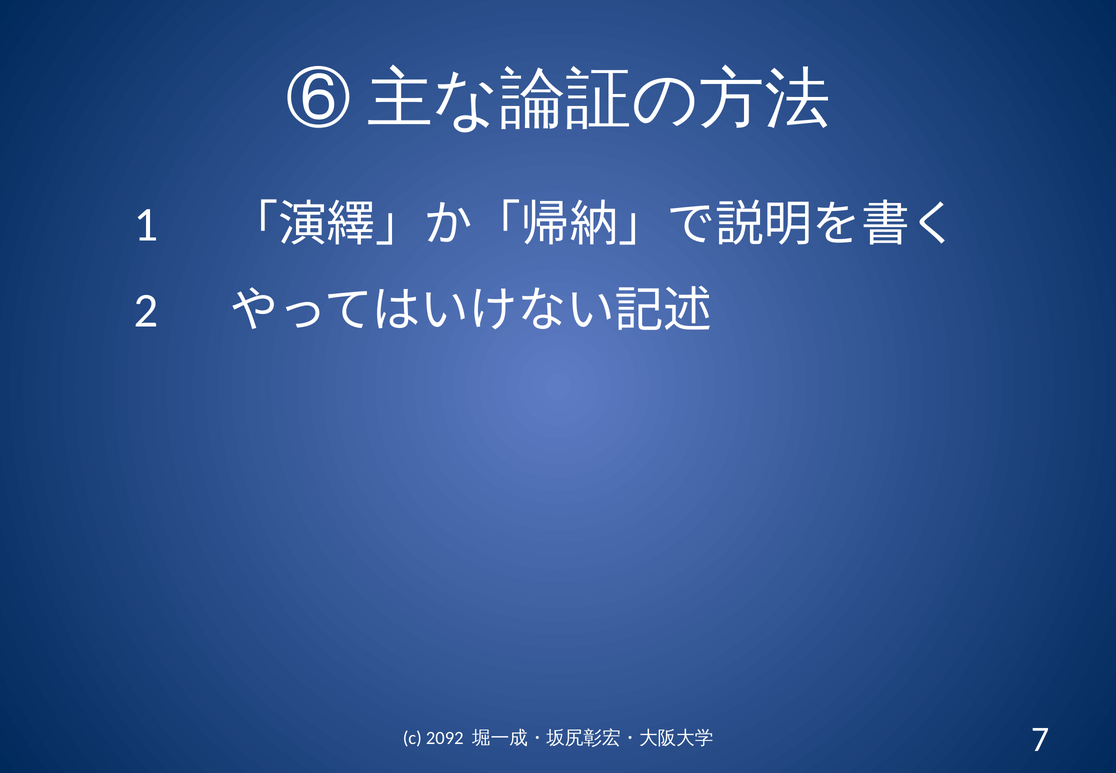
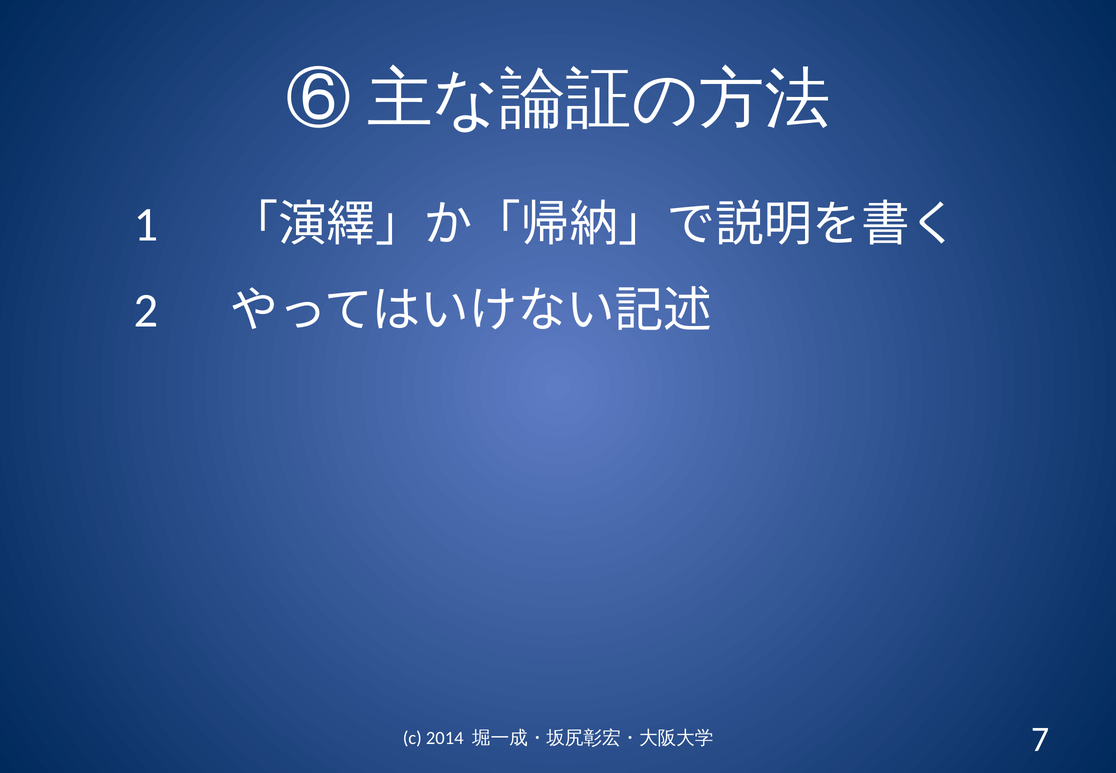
2092: 2092 -> 2014 (445, 738)
